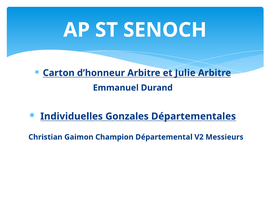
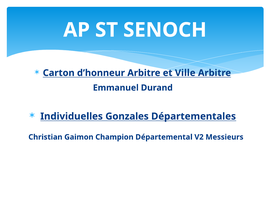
Julie: Julie -> Ville (185, 73)
